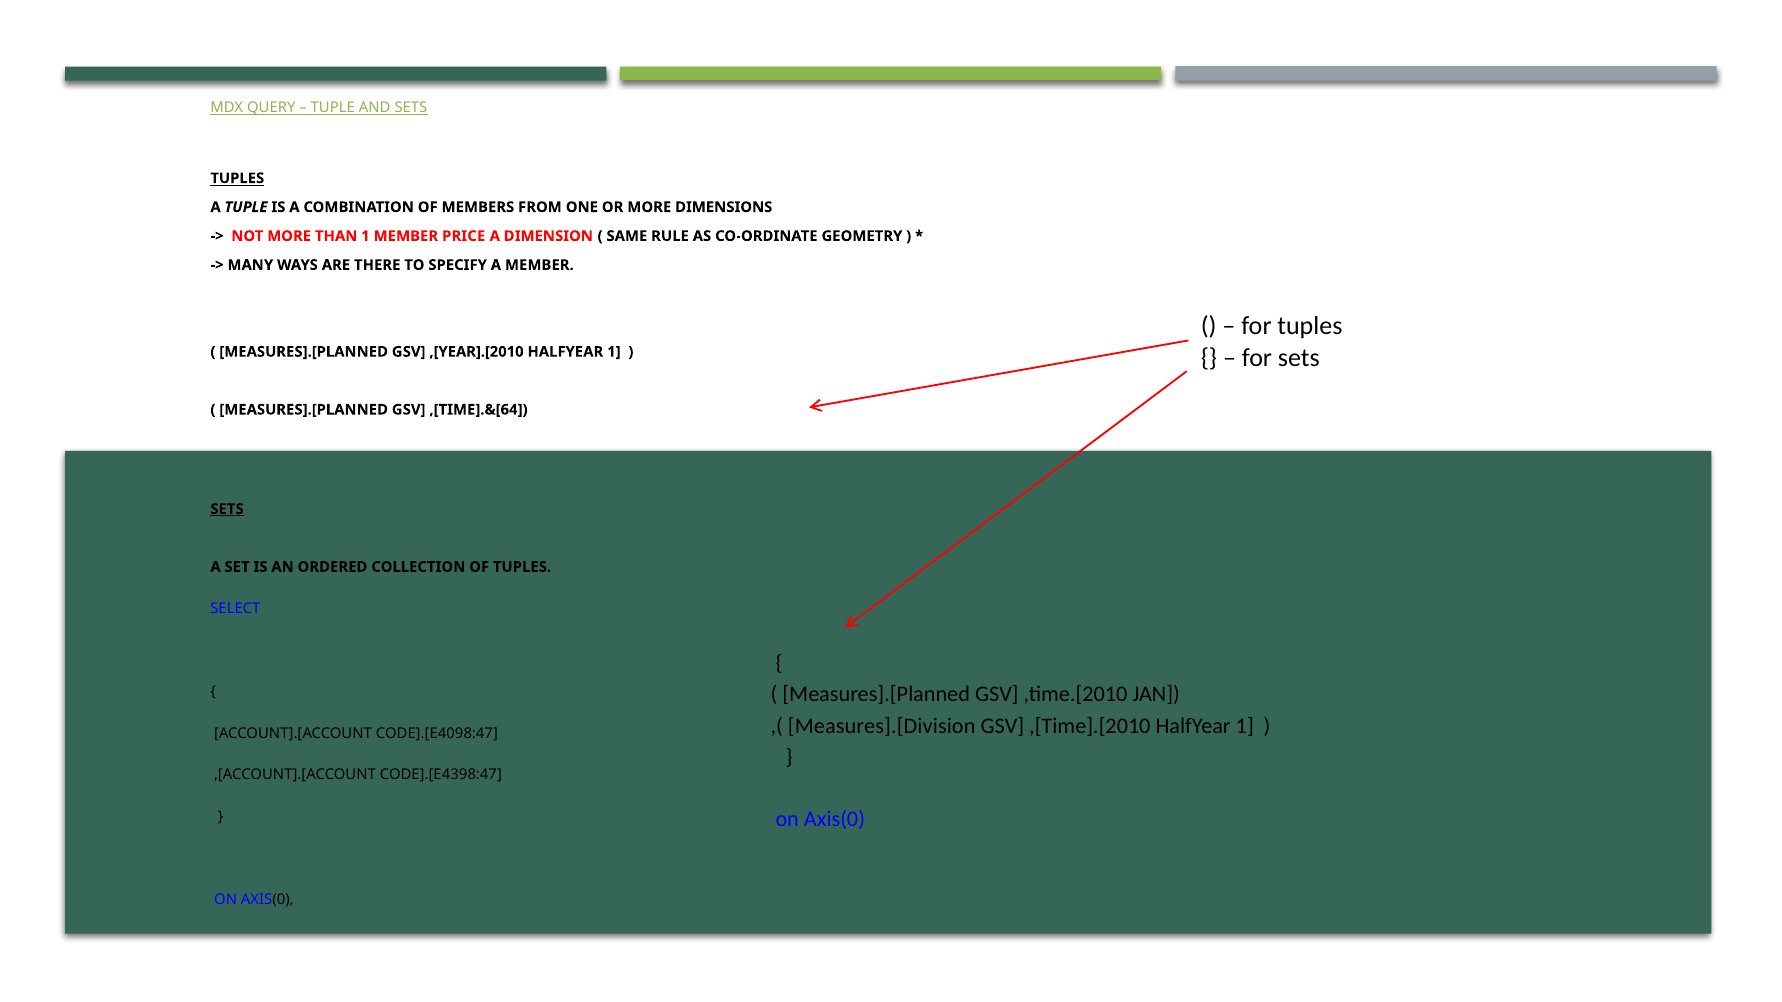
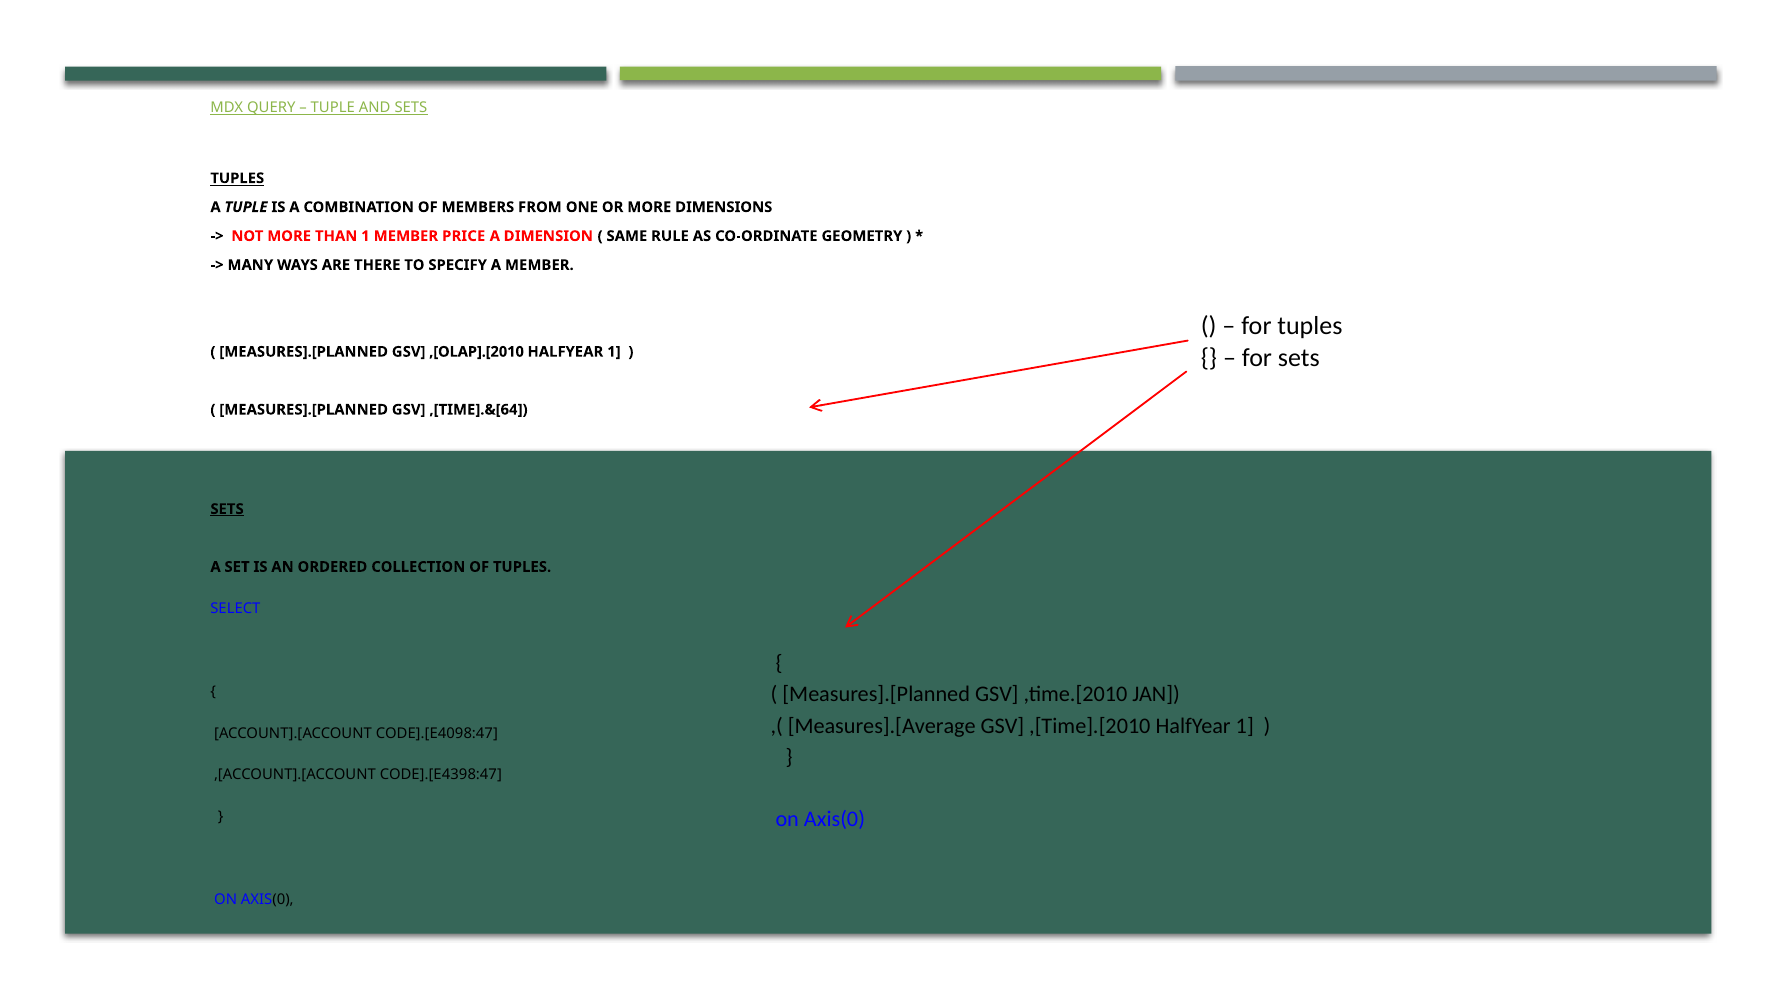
,[YEAR].[2010: ,[YEAR].[2010 -> ,[OLAP].[2010 (477, 352)
Measures].[Division: Measures].[Division -> Measures].[Average (882, 726)
